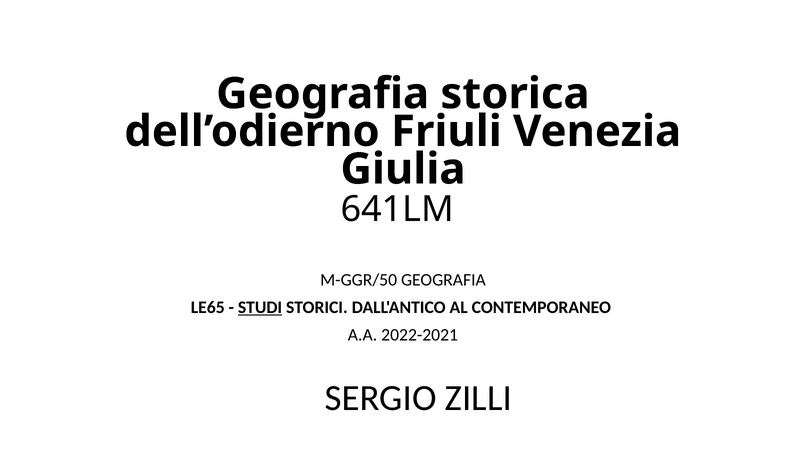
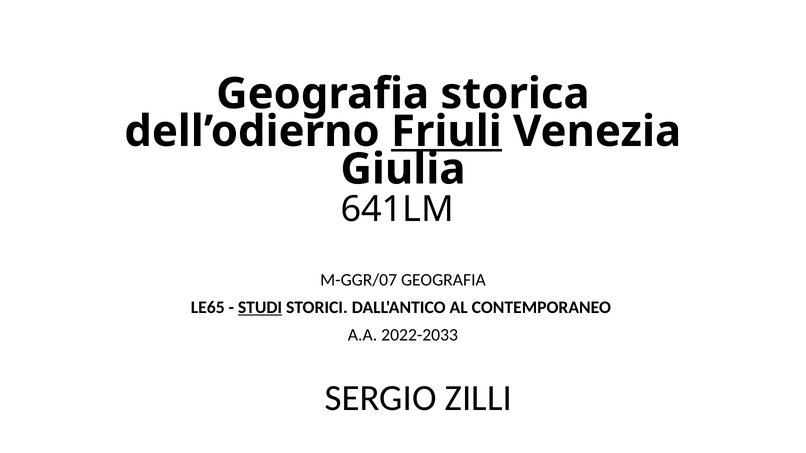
Friuli underline: none -> present (446, 132)
M-GGR/50: M-GGR/50 -> M-GGR/07 (359, 280)
2022-2021: 2022-2021 -> 2022-2033 (420, 335)
